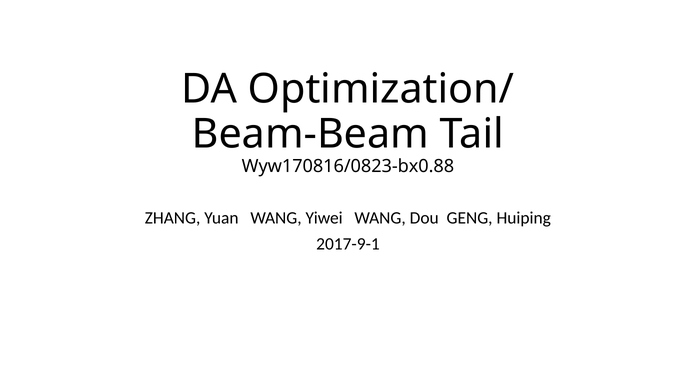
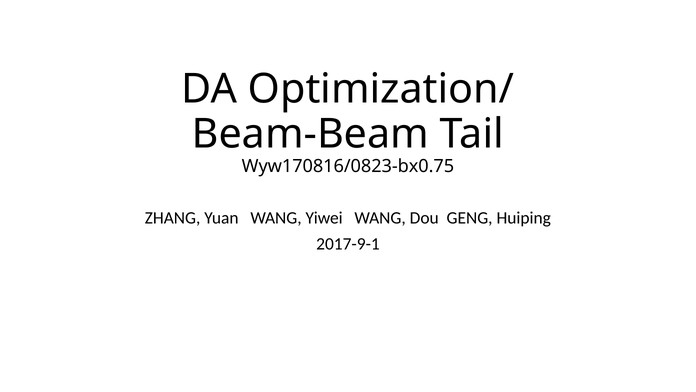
Wyw170816/0823-bx0.88: Wyw170816/0823-bx0.88 -> Wyw170816/0823-bx0.75 (348, 166)
